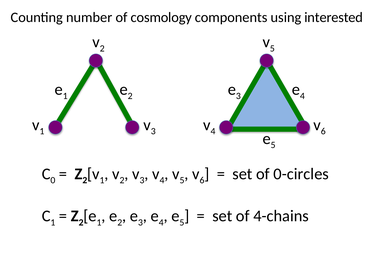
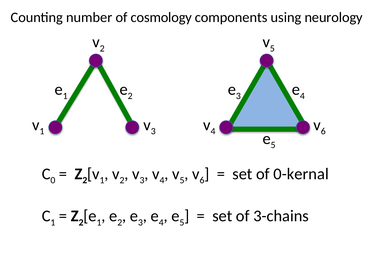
interested: interested -> neurology (334, 17)
0-circles: 0-circles -> 0-kernal (301, 174)
4-chains: 4-chains -> 3-chains (281, 216)
